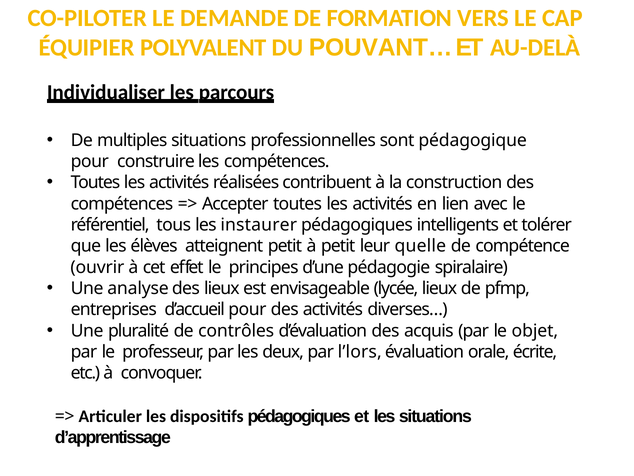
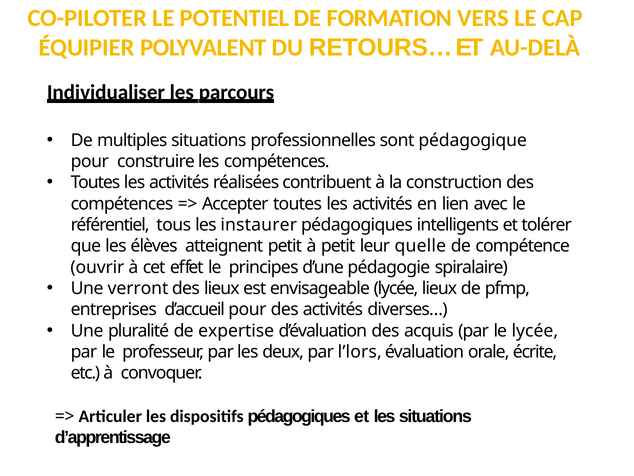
DEMANDE: DEMANDE -> POTENTIEL (235, 18)
POUVANT…: POUVANT… -> RETOURS… (381, 48)
analyse: analyse -> verront (138, 288)
contrôles: contrôles -> expertise (236, 330)
le objet: objet -> lycée (535, 330)
